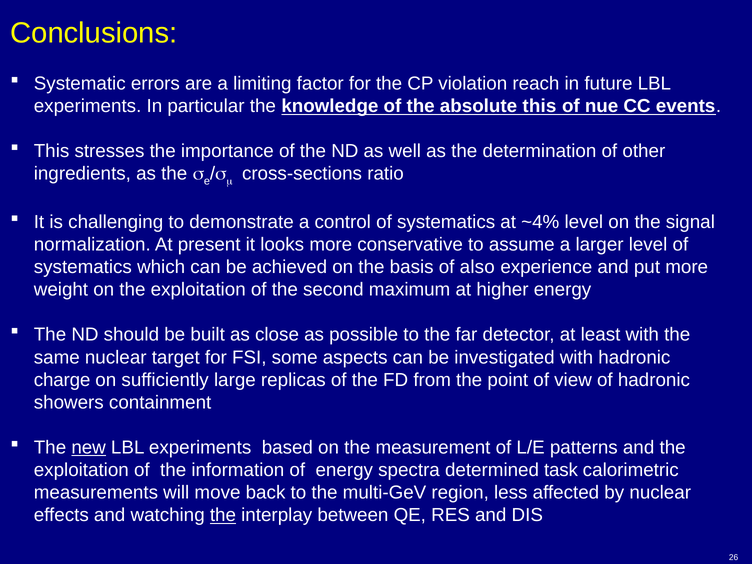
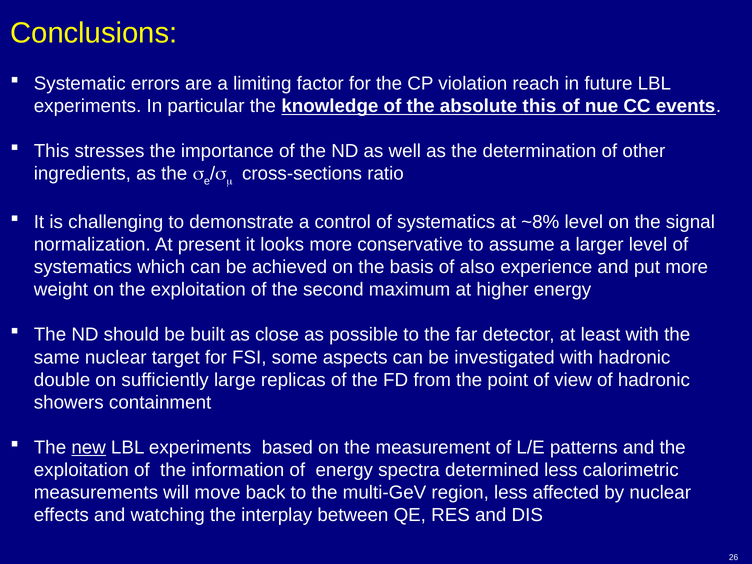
~4%: ~4% -> ~8% (540, 222)
charge: charge -> double (62, 380)
determined task: task -> less (561, 470)
the underline: present -> none (223, 515)
